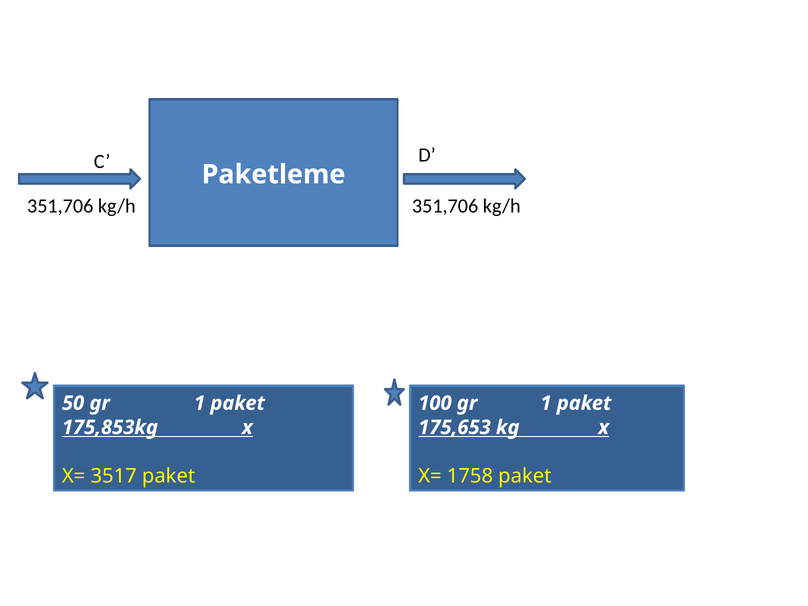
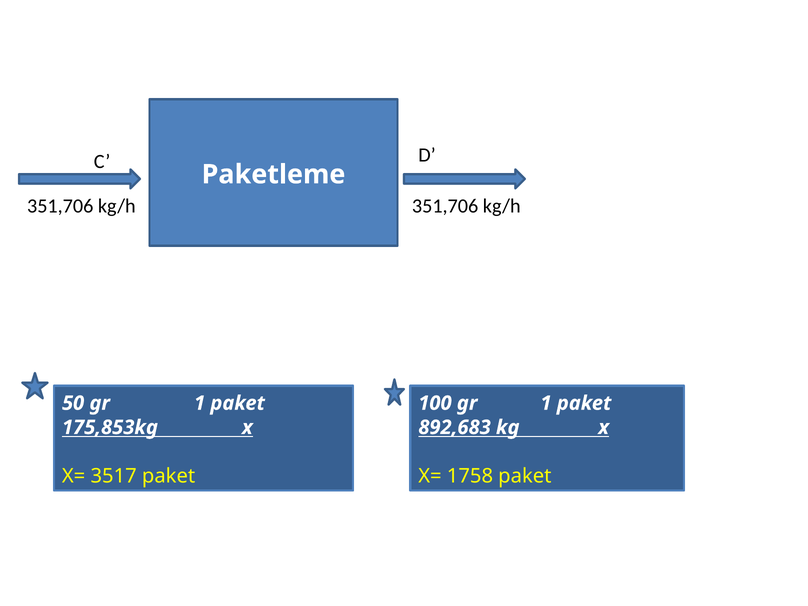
175,653: 175,653 -> 892,683 (455, 427)
